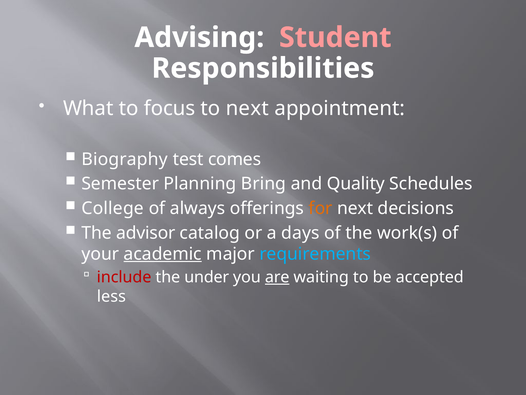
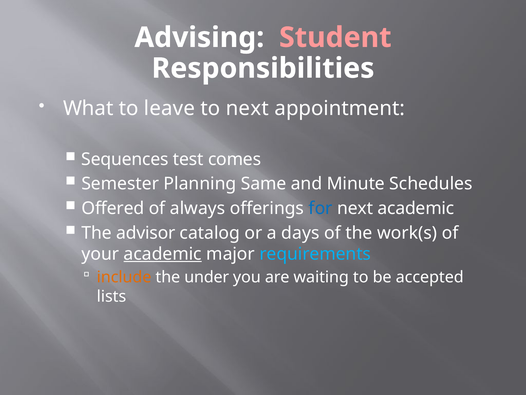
focus: focus -> leave (169, 108)
Biography: Biography -> Sequences (125, 159)
Bring: Bring -> Same (264, 184)
Quality: Quality -> Minute (356, 184)
College: College -> Offered (113, 208)
for colour: orange -> blue (321, 208)
next decisions: decisions -> academic (416, 208)
include colour: red -> orange (124, 277)
are underline: present -> none (277, 277)
less: less -> lists (111, 296)
